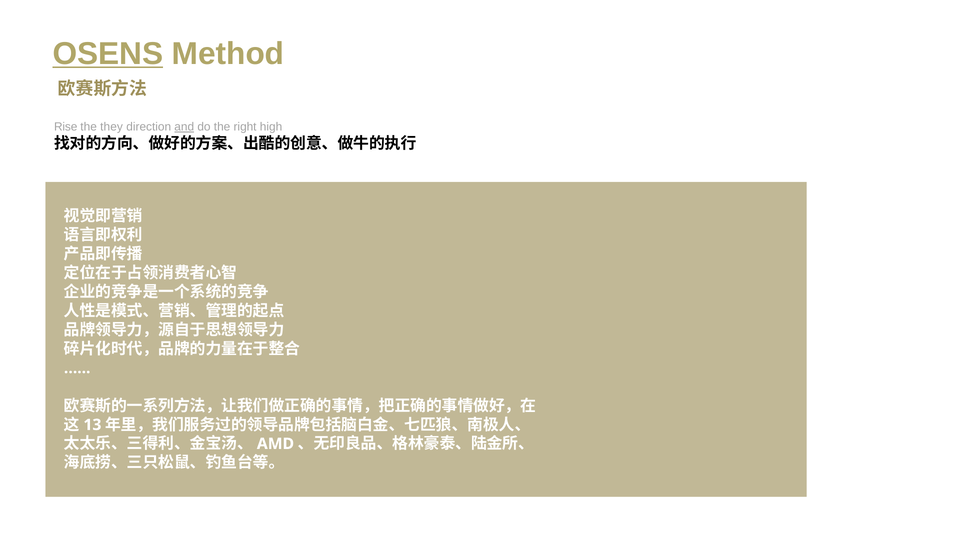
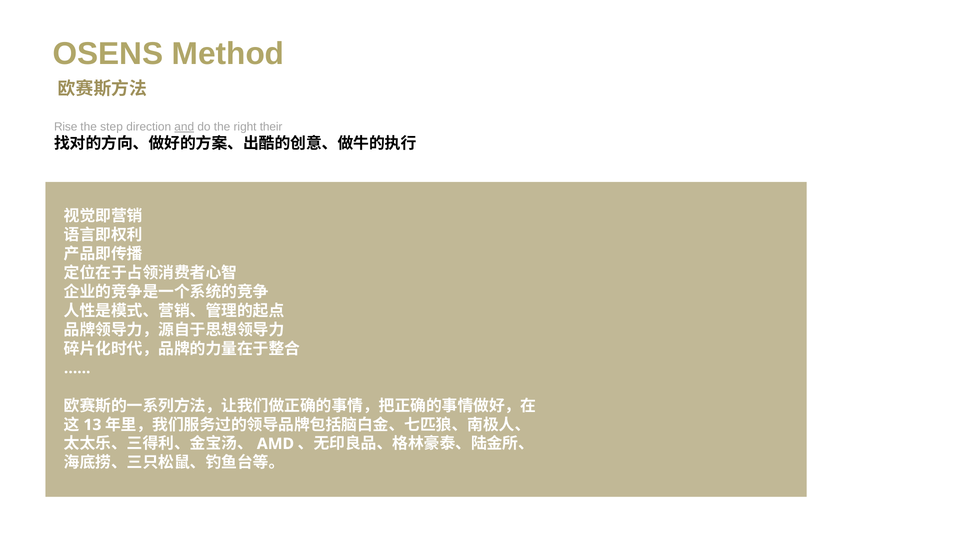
OSENS underline: present -> none (108, 54)
they: they -> step (112, 127)
high: high -> their (271, 127)
